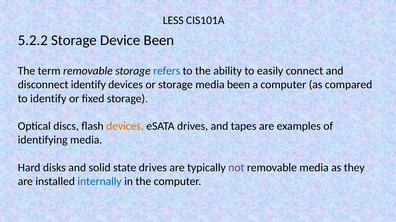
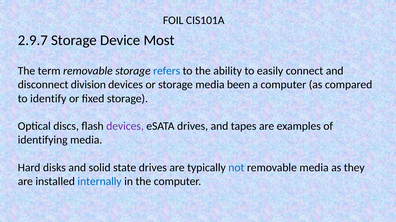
LESS: LESS -> FOIL (173, 20)
5.2.2: 5.2.2 -> 2.9.7 (33, 40)
Device Been: Been -> Most (159, 40)
disconnect identify: identify -> division (88, 85)
devices colour: orange -> purple (125, 127)
not colour: purple -> blue (236, 168)
